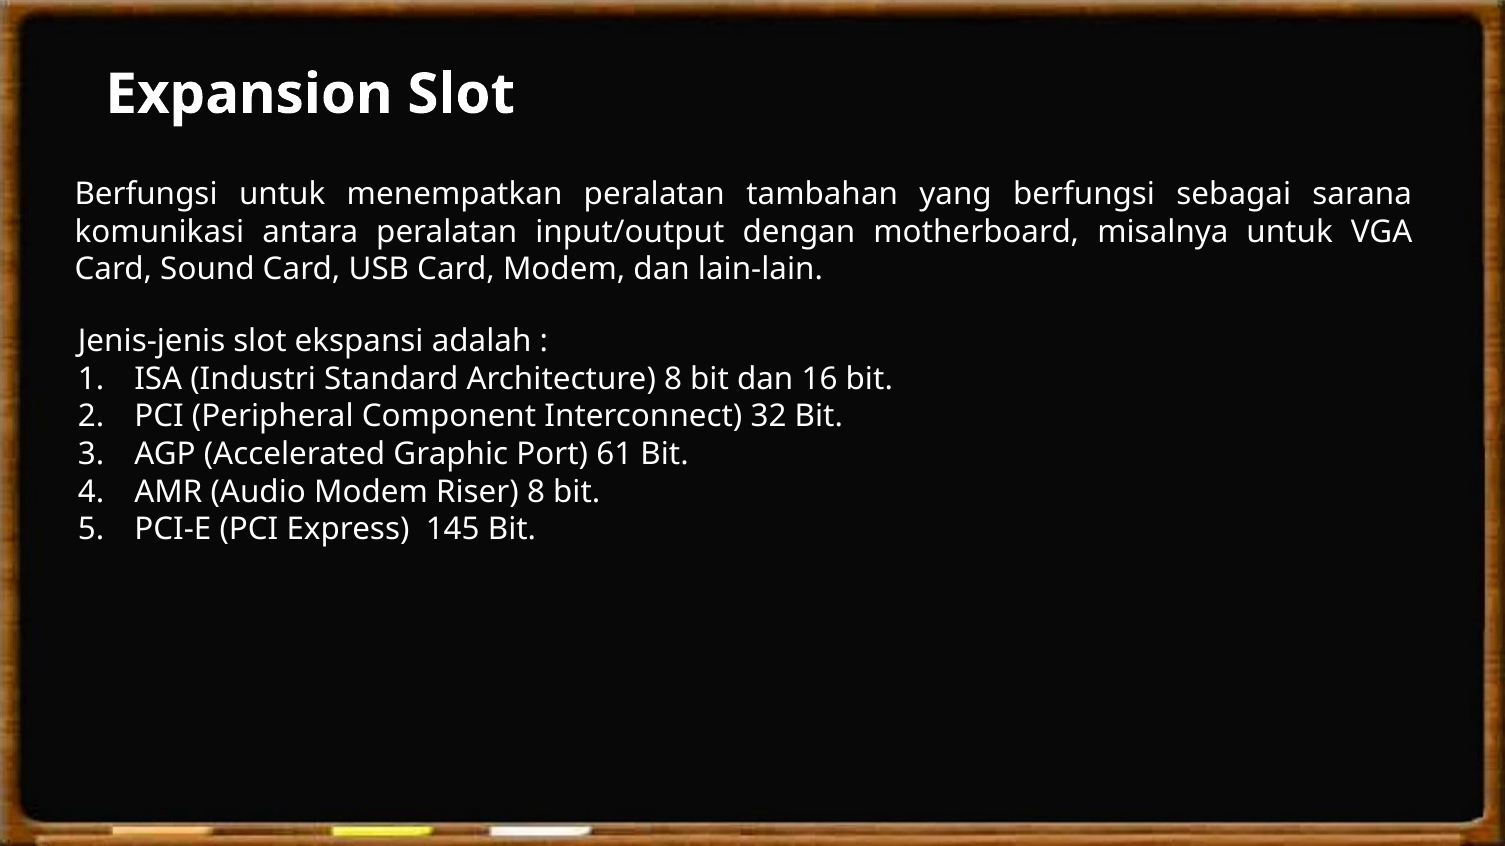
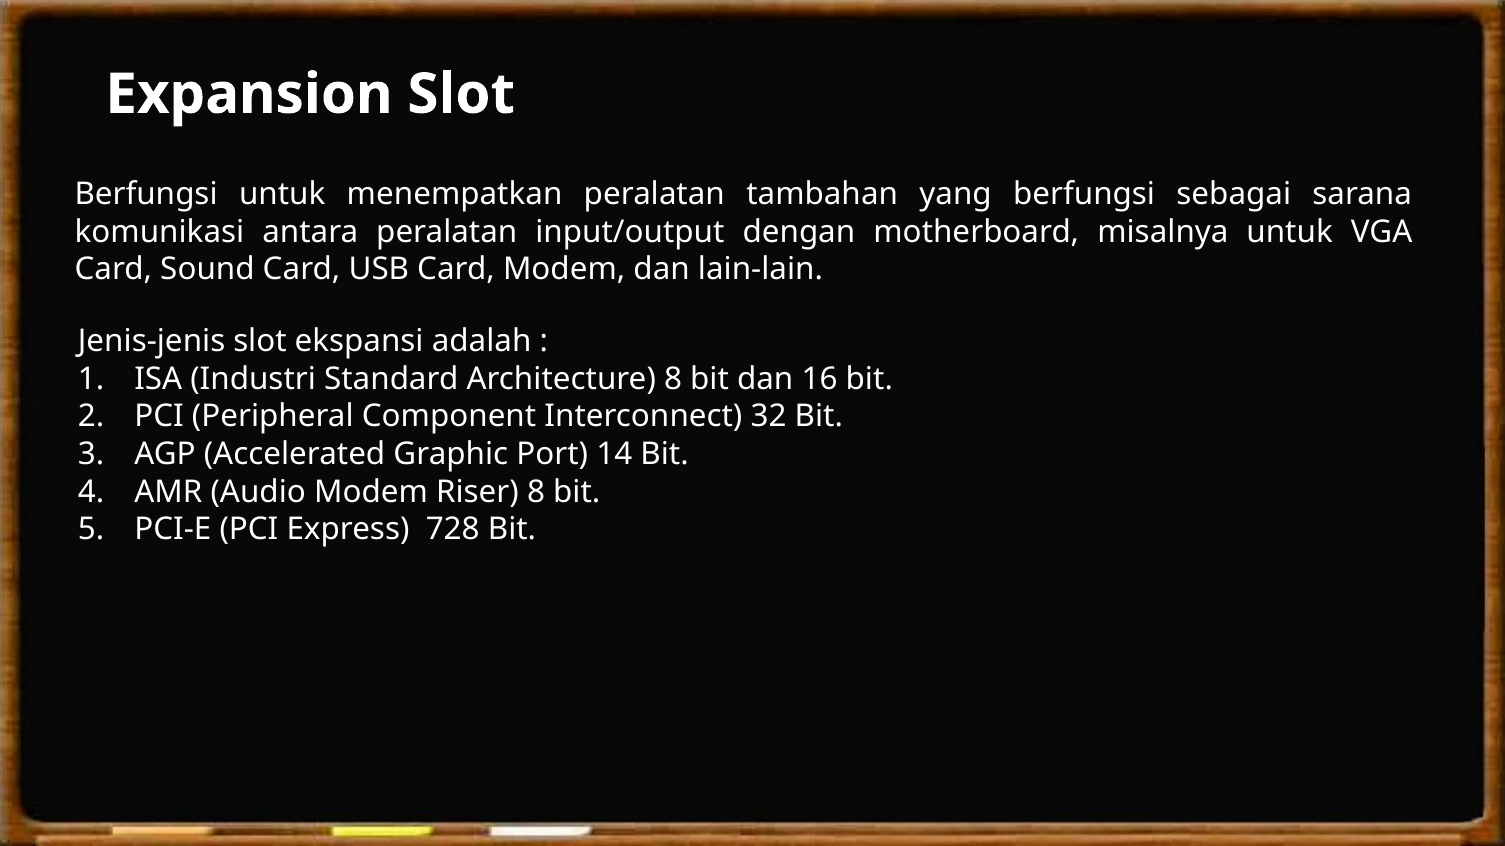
61: 61 -> 14 (614, 455)
145: 145 -> 728 (453, 530)
